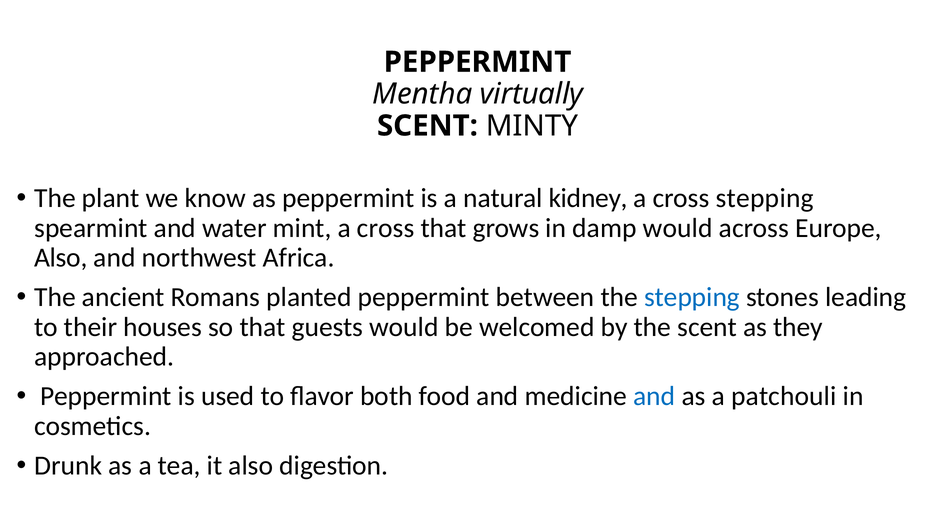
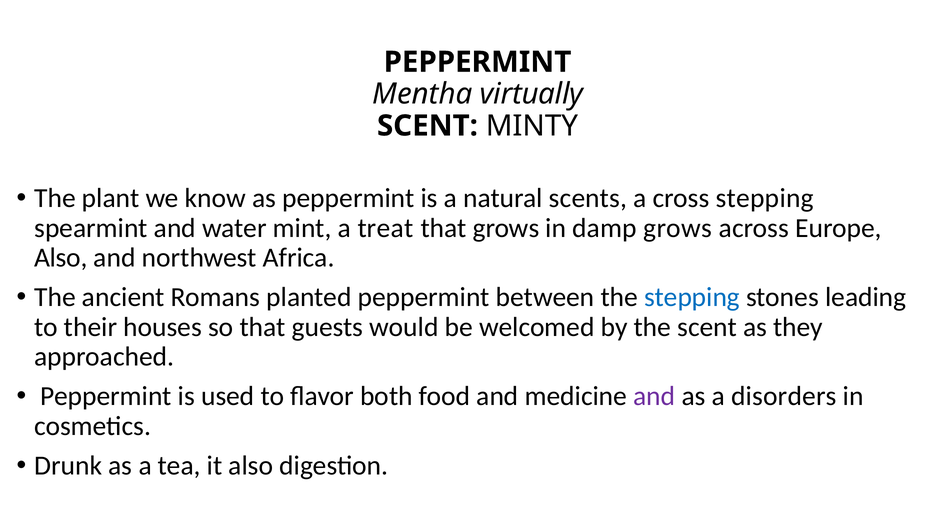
kidney: kidney -> scents (588, 198)
mint a cross: cross -> treat (386, 228)
damp would: would -> grows (678, 228)
and colour: blue -> purple (654, 397)
patchouli: patchouli -> disorders (784, 397)
